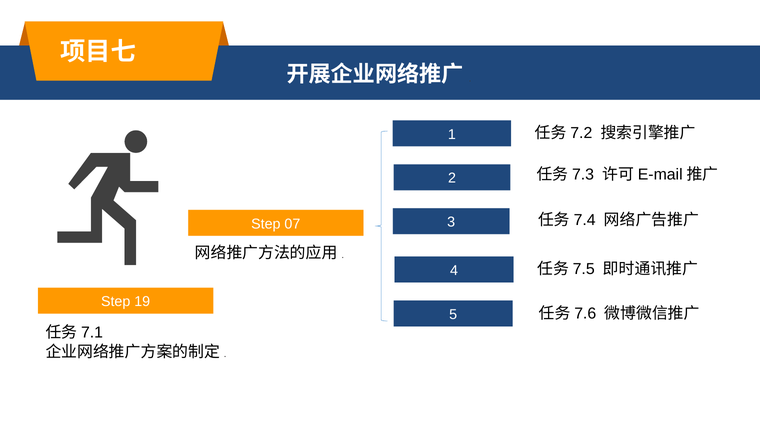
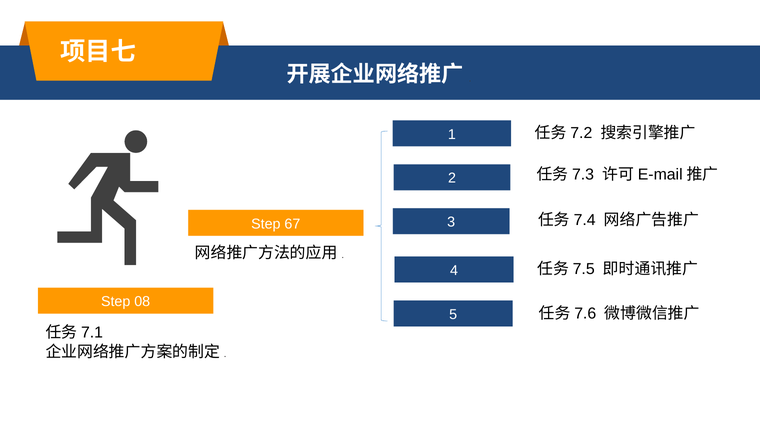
07: 07 -> 67 (292, 224)
19: 19 -> 08 (142, 301)
